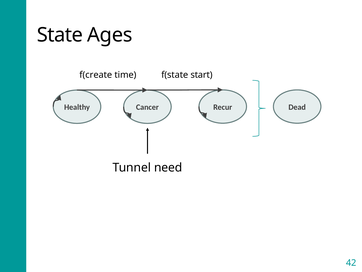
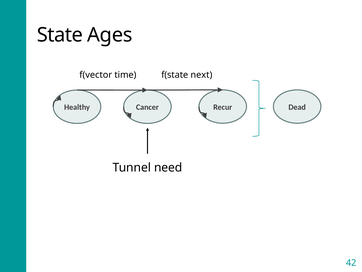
f(create: f(create -> f(vector (96, 75)
start: start -> next (201, 75)
